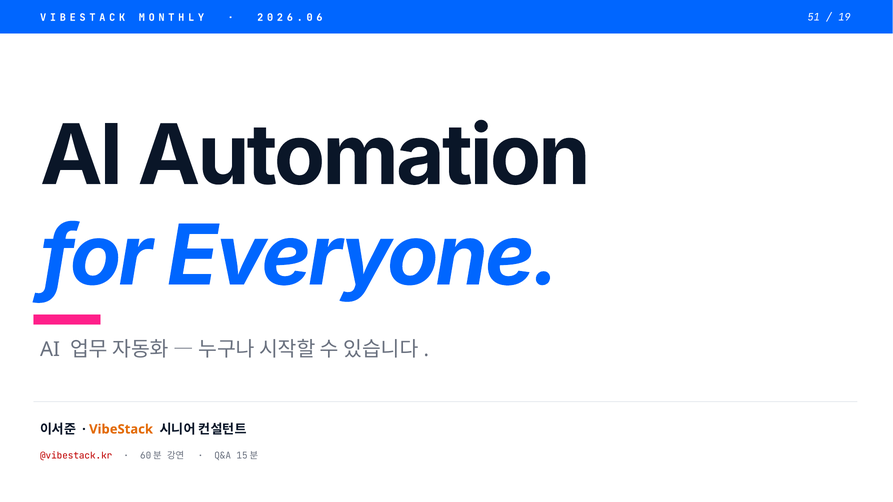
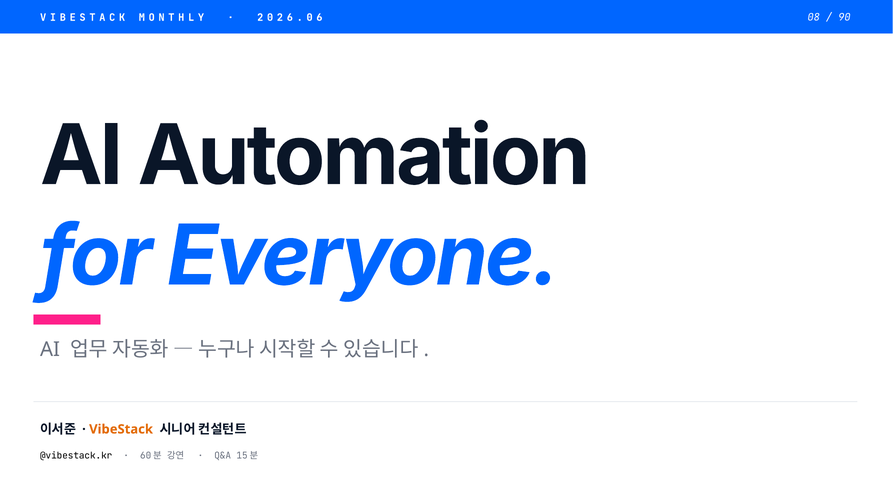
51: 51 -> 08 (814, 17)
19: 19 -> 90 (844, 17)
@vibestack.kr colour: red -> black (76, 456)
